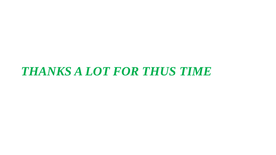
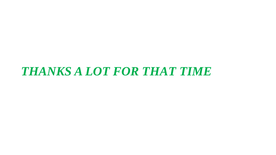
THUS: THUS -> THAT (159, 71)
